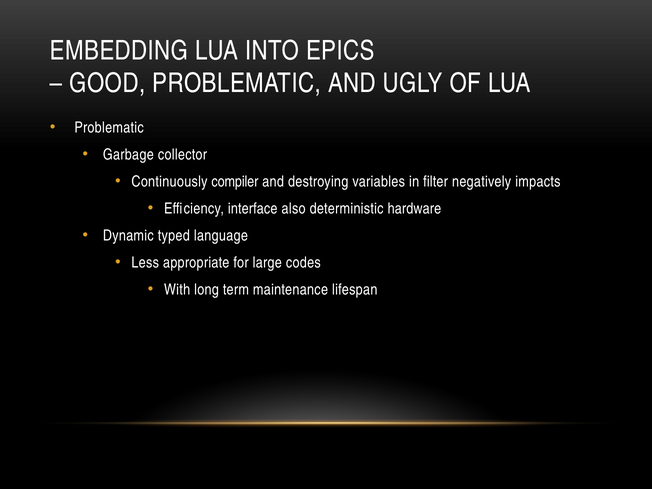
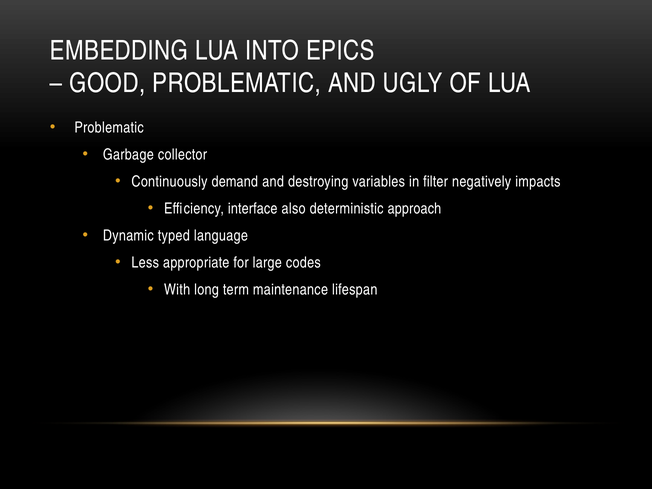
compiler: compiler -> demand (235, 182)
hardware: hardware -> approach (414, 209)
